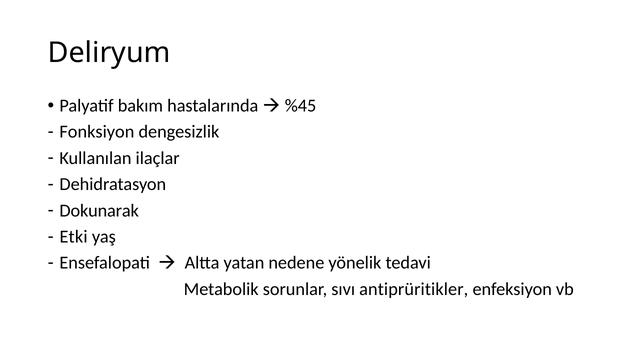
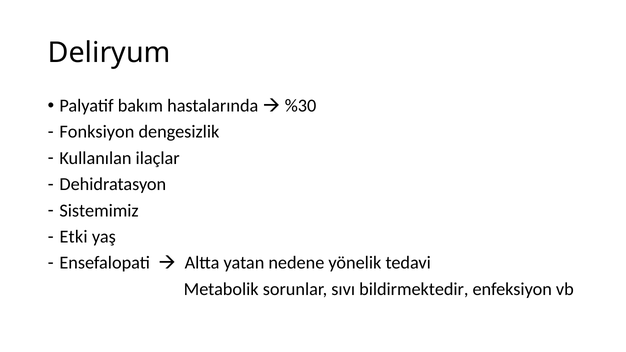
%45: %45 -> %30 (301, 106)
Dokunarak: Dokunarak -> Sistemimiz (99, 211)
antiprüritikler: antiprüritikler -> bildirmektedir (414, 289)
